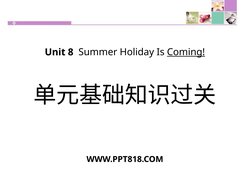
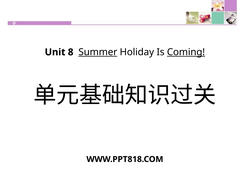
Summer underline: none -> present (98, 52)
